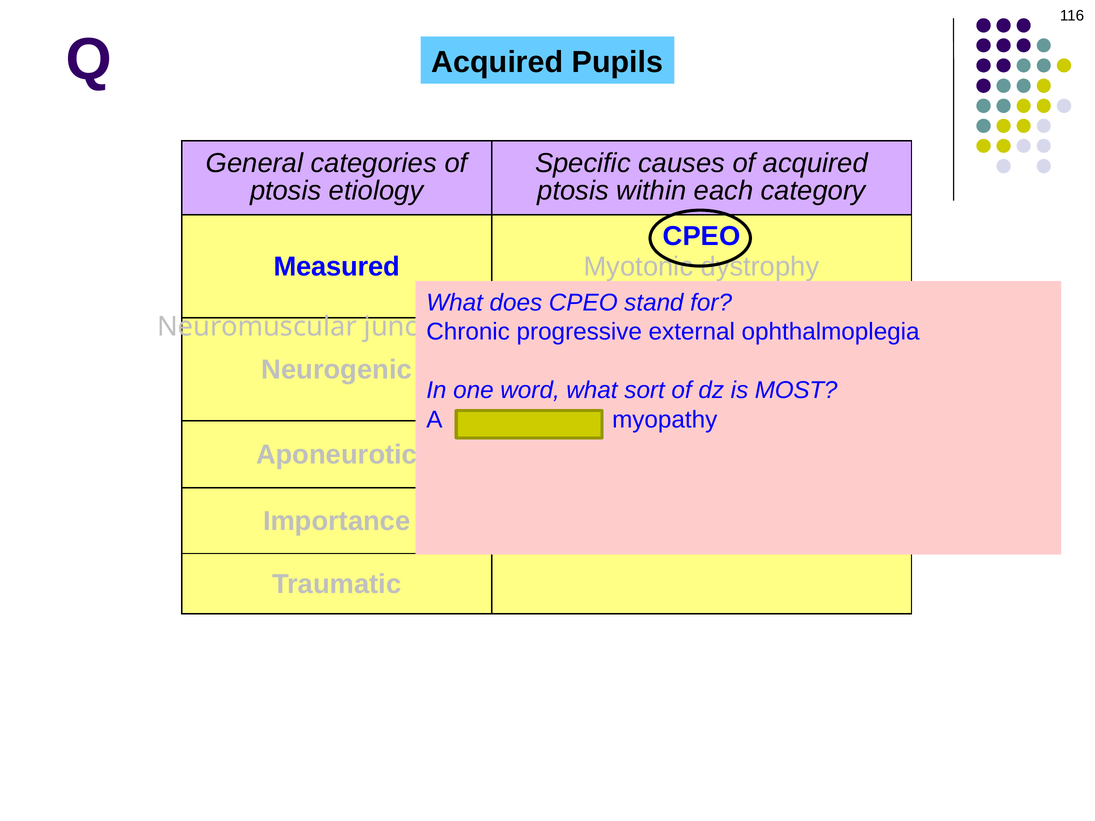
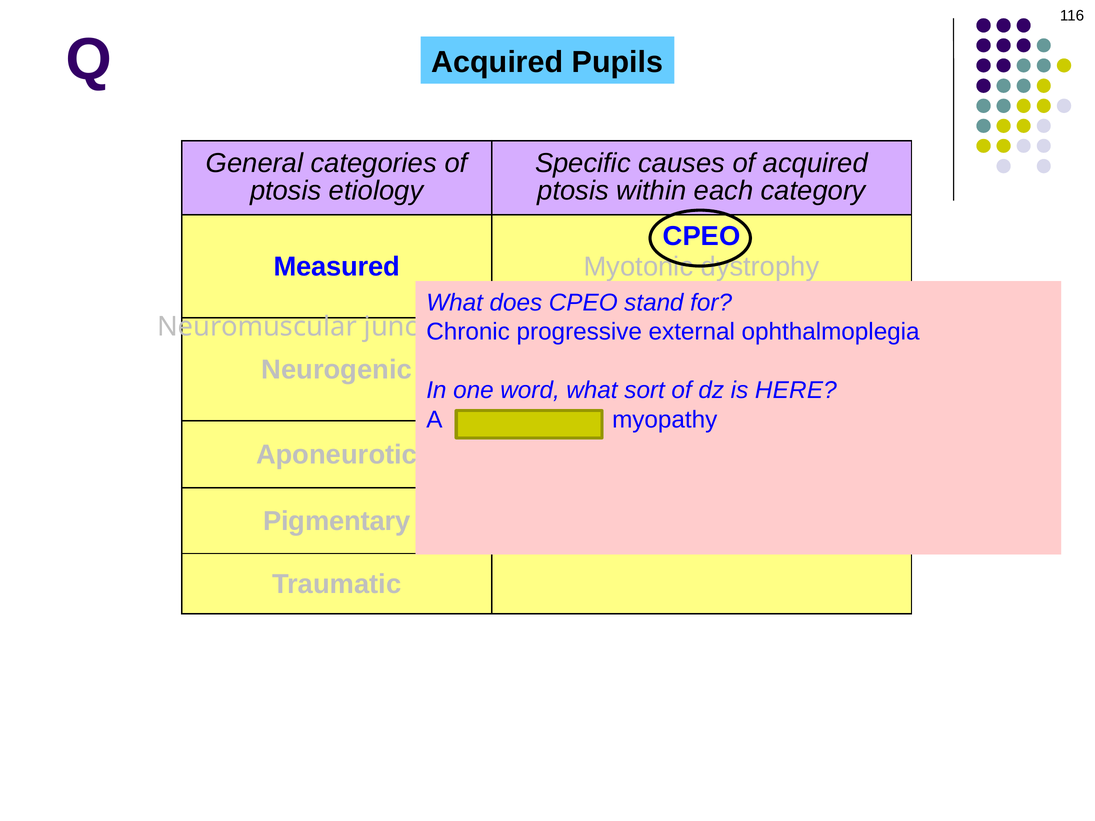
MOST: MOST -> HERE (796, 390)
Importance: Importance -> Pigmentary (337, 521)
